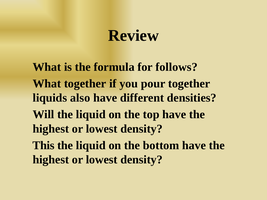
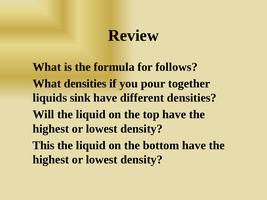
What together: together -> densities (85, 84)
also: also -> sink (80, 98)
